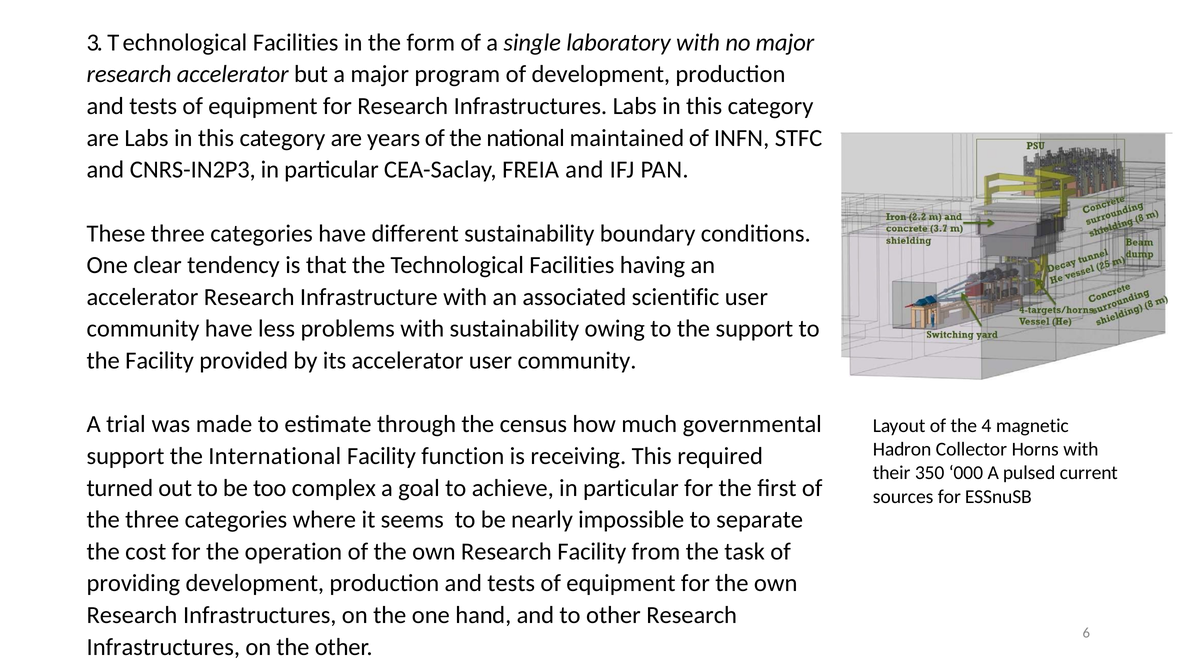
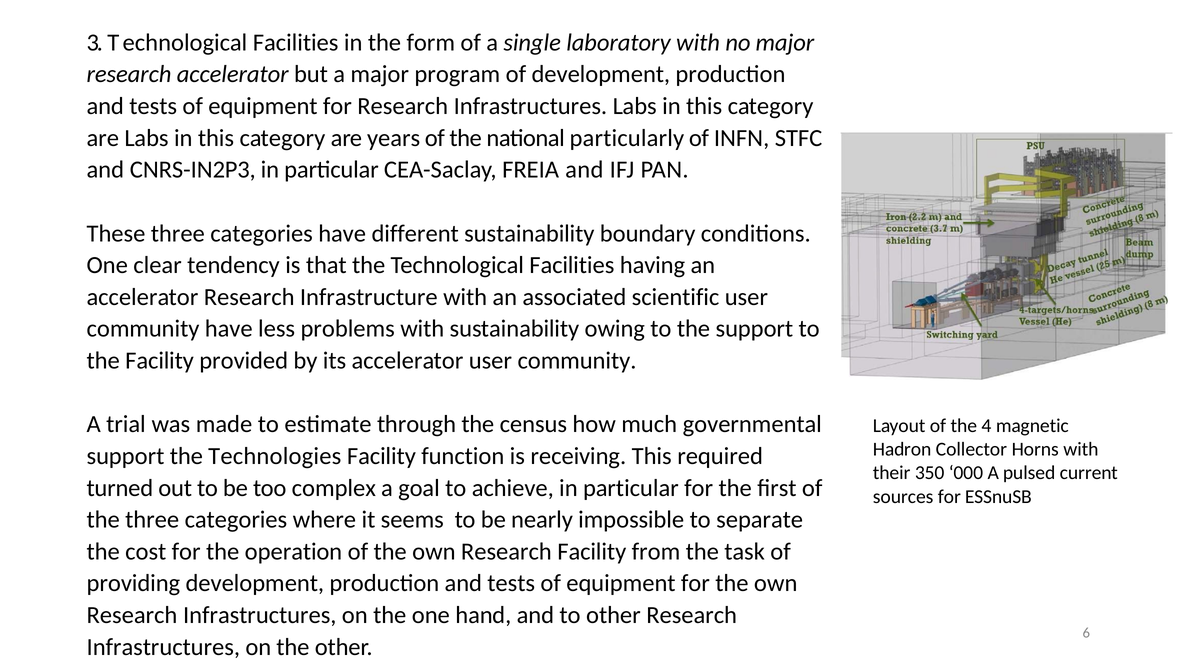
maintained: maintained -> particularly (627, 138)
International: International -> Technologies (275, 457)
